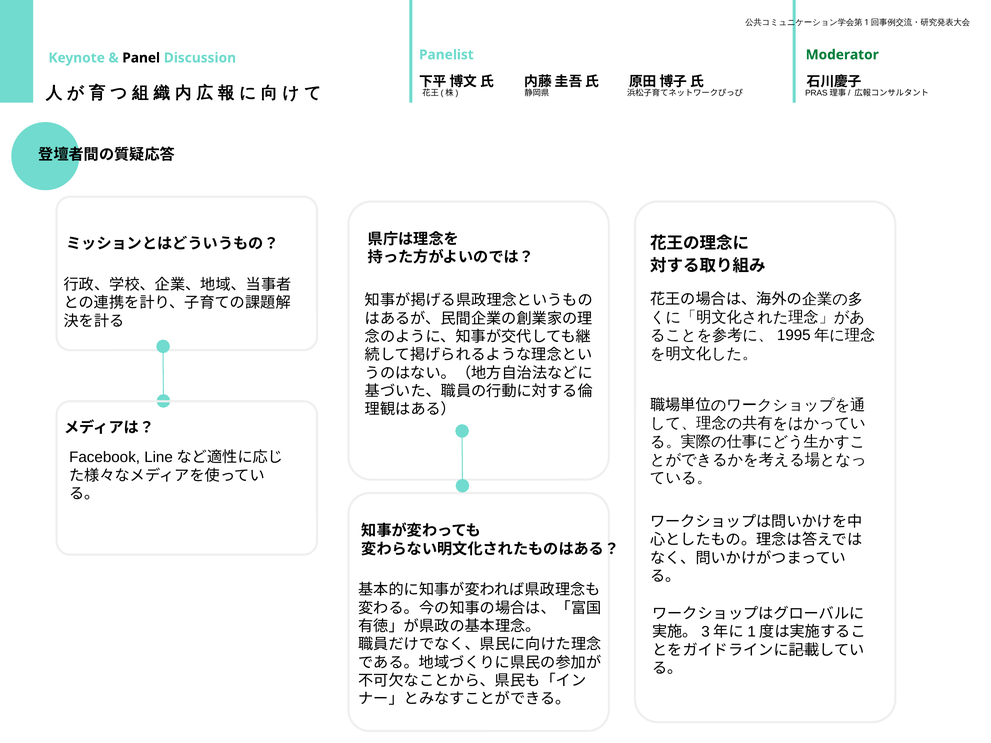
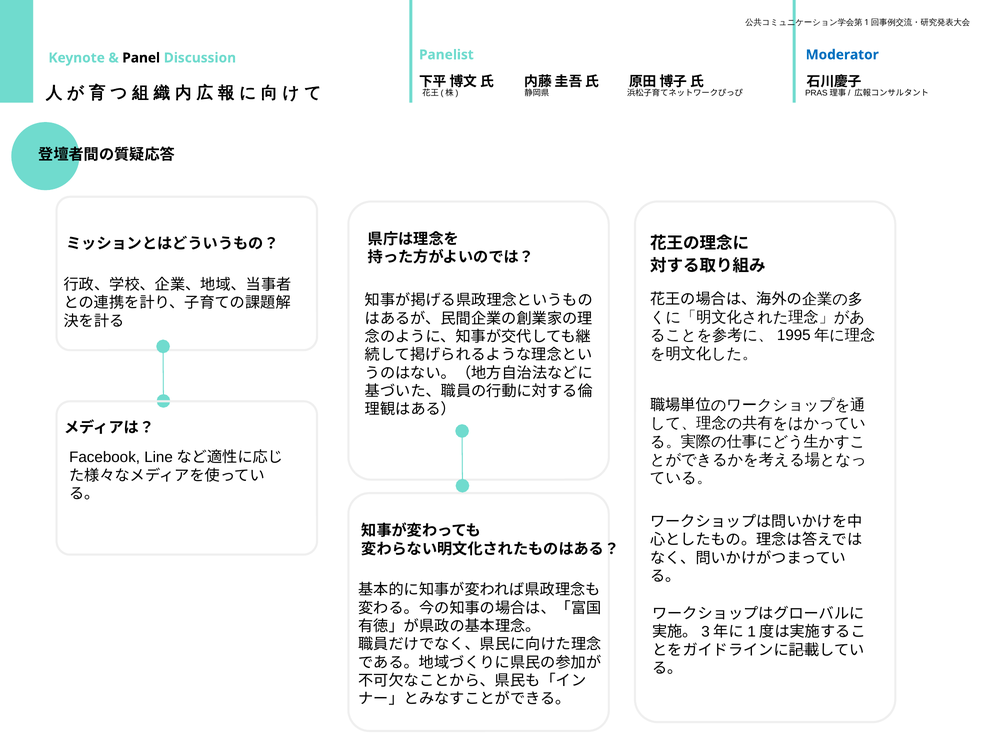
Moderator colour: green -> blue (842, 55)
